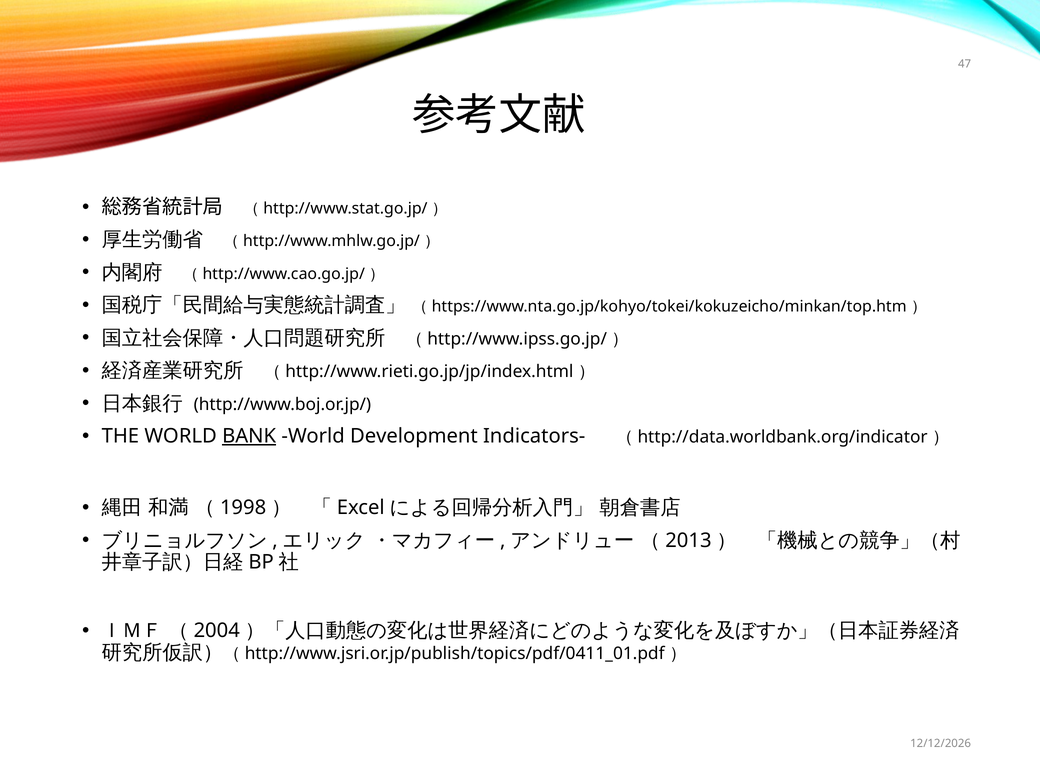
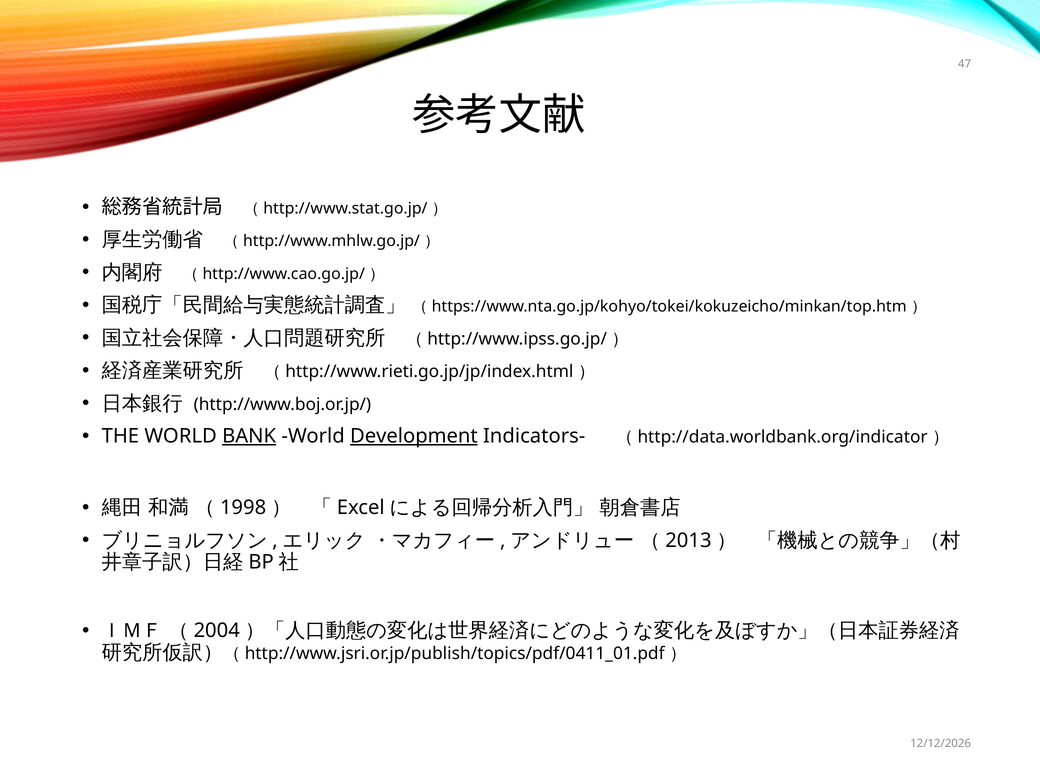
Development underline: none -> present (414, 436)
